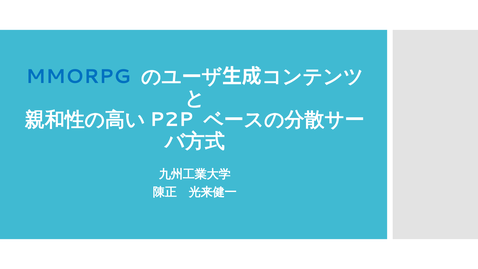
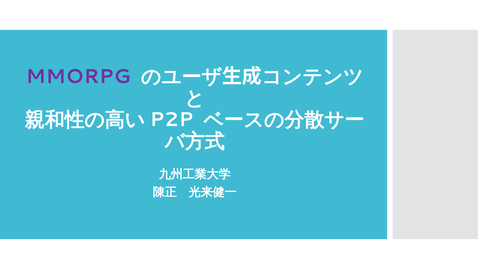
MMORPG colour: blue -> purple (78, 77)
